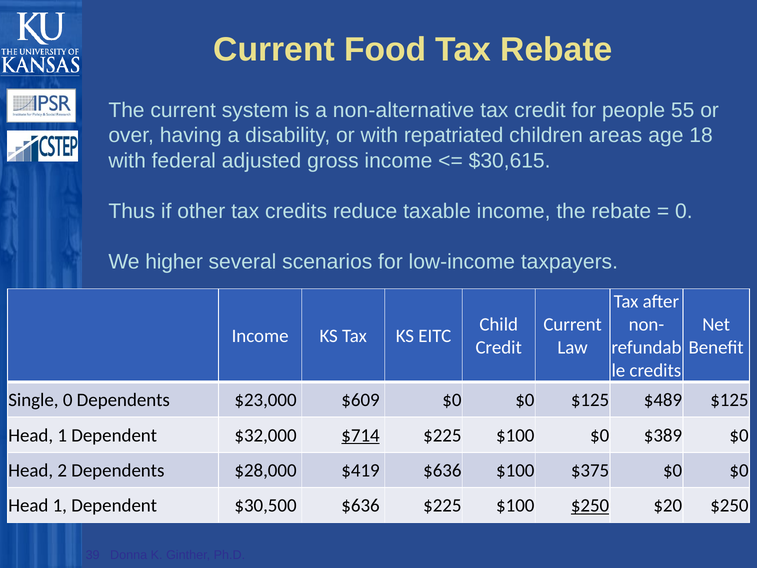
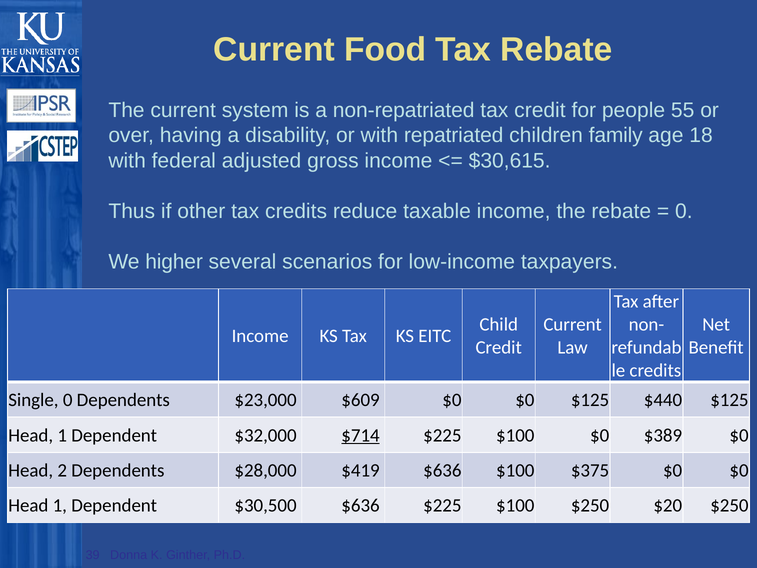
non-alternative: non-alternative -> non-repatriated (404, 110)
areas: areas -> family (616, 135)
$489: $489 -> $440 (663, 400)
$250 underline: present -> none (590, 506)
